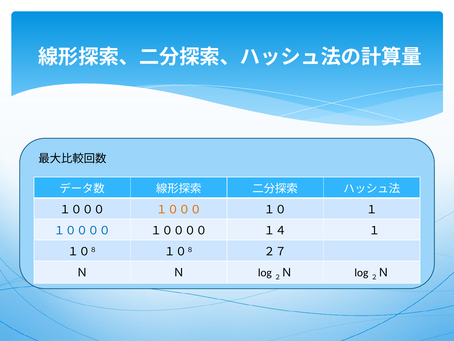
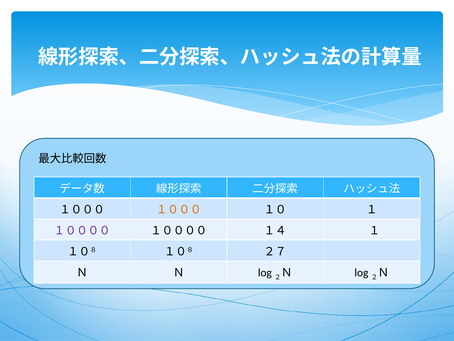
１００００ colour: blue -> purple (82, 230)
